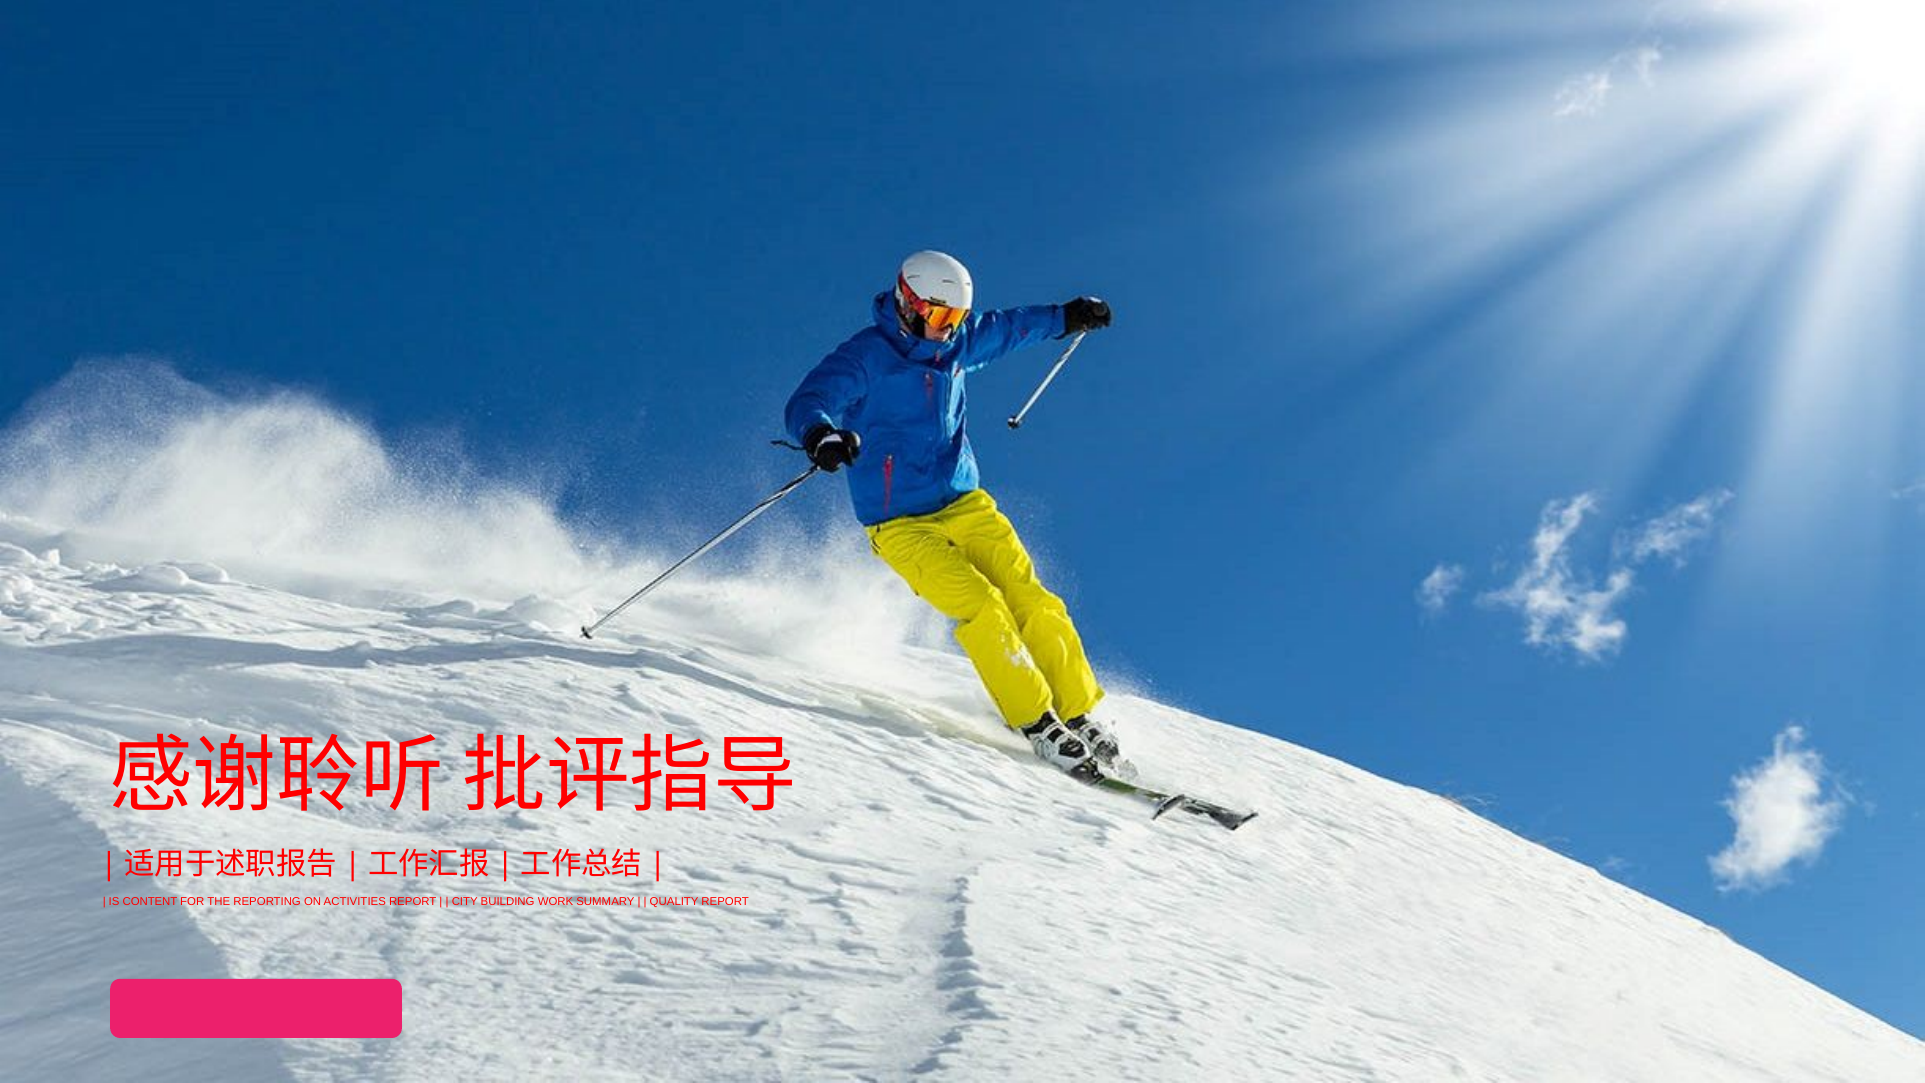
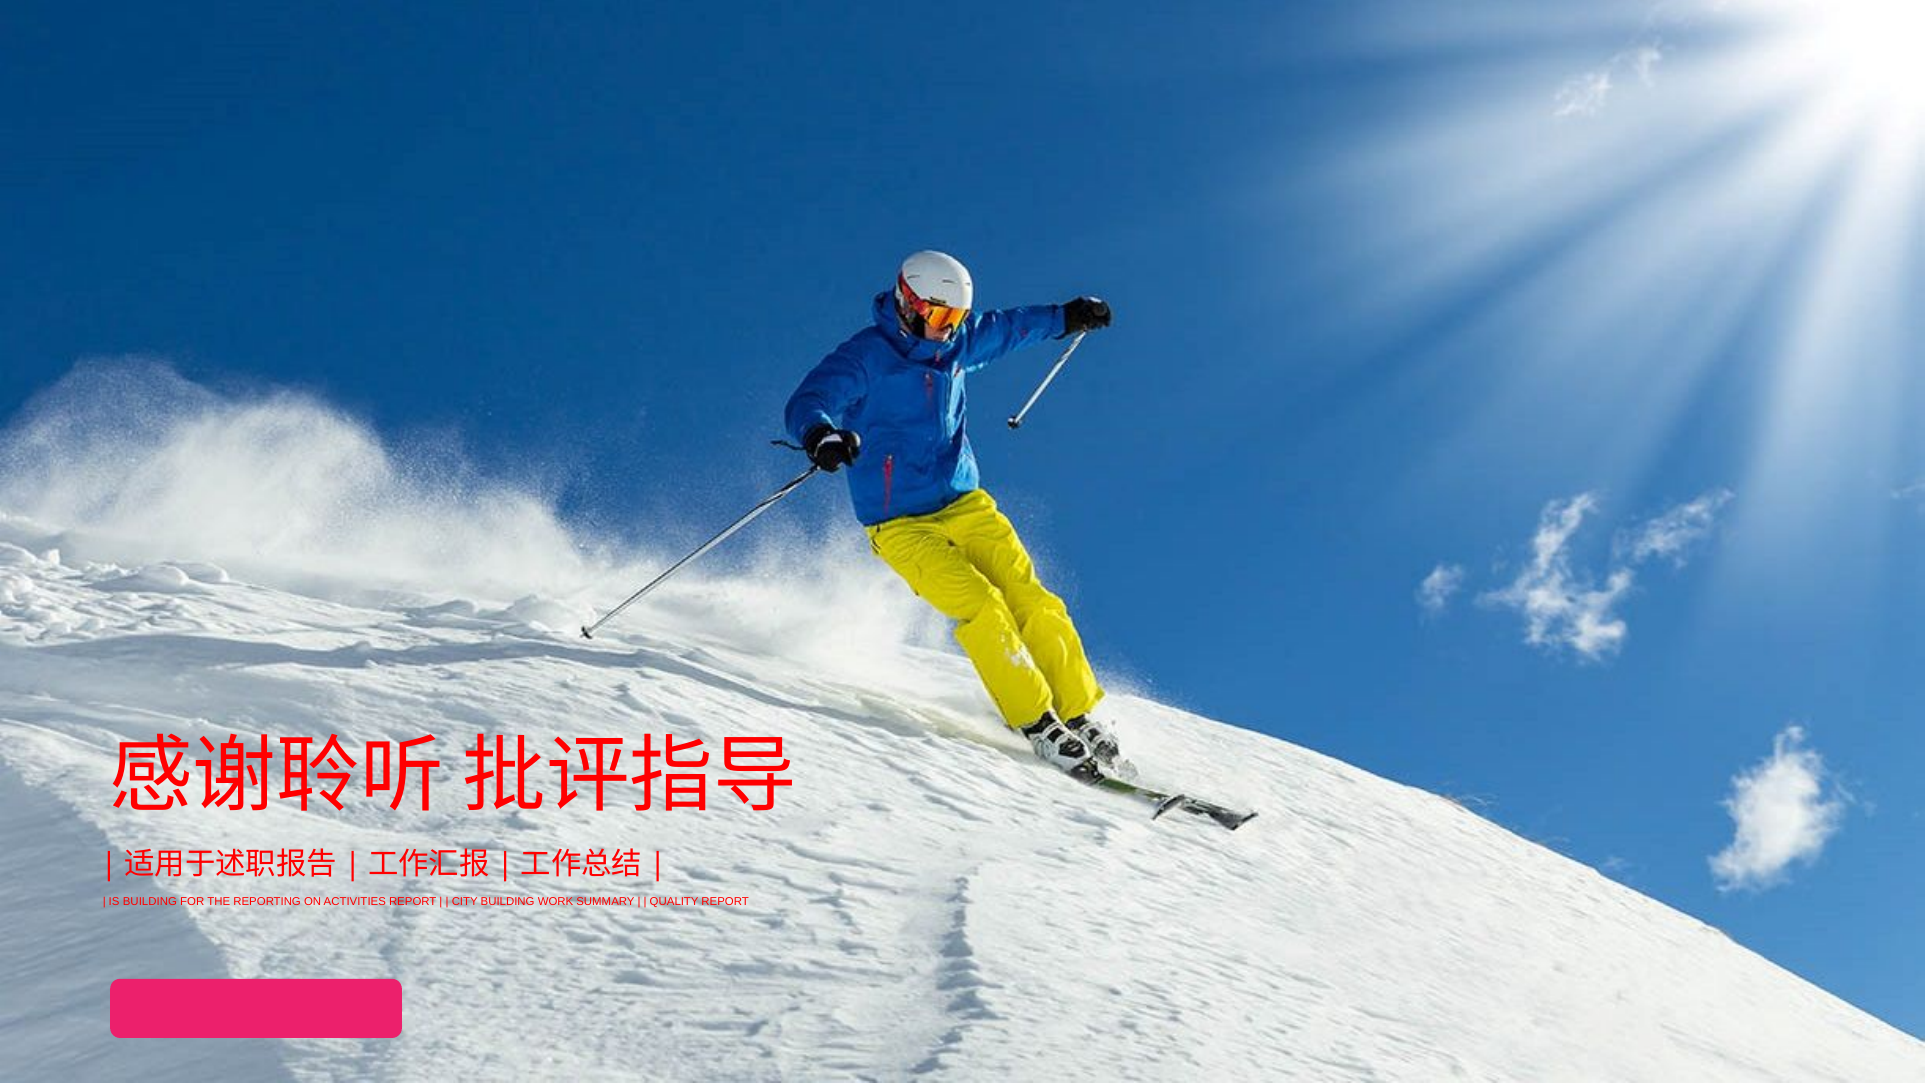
IS CONTENT: CONTENT -> BUILDING (150, 902)
